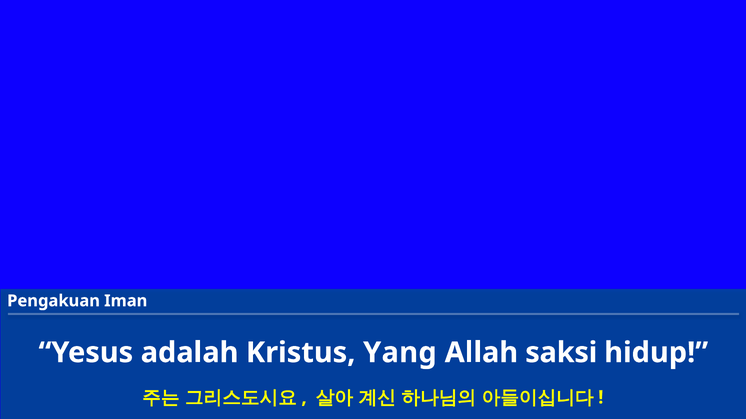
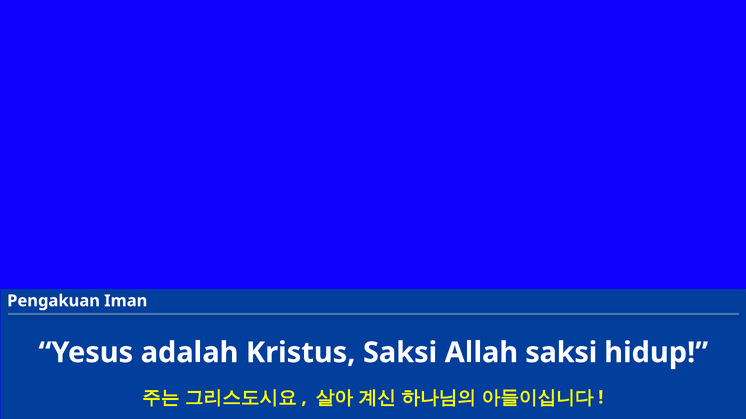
Kristus Yang: Yang -> Saksi (400, 353)
